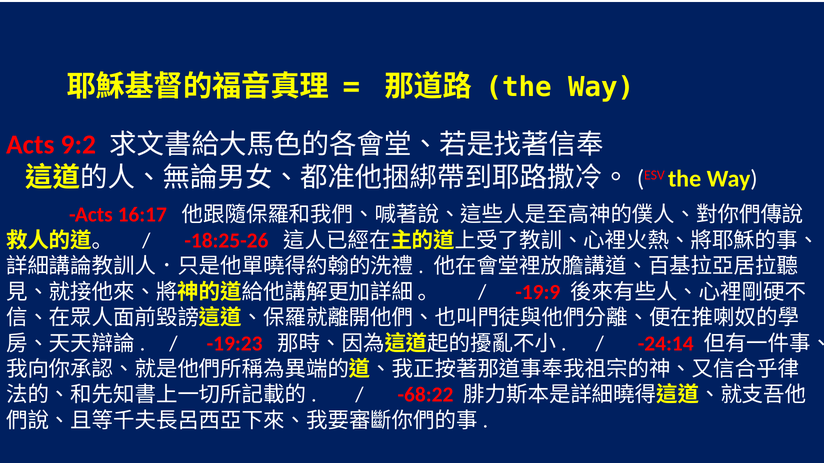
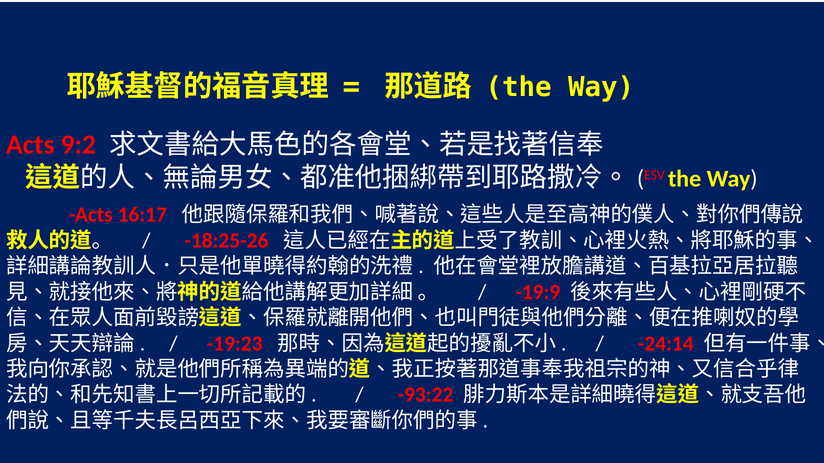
-68:22: -68:22 -> -93:22 (425, 395)
